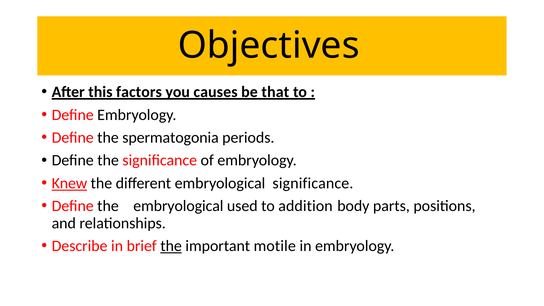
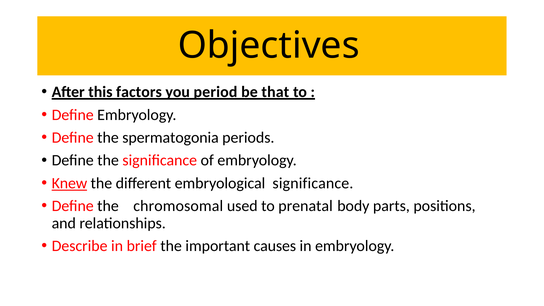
causes: causes -> period (215, 92)
the embryological: embryological -> chromosomal (178, 206)
addition: addition -> prenatal (306, 206)
the underline: present -> none (171, 246)
motile: motile -> causes (275, 246)
